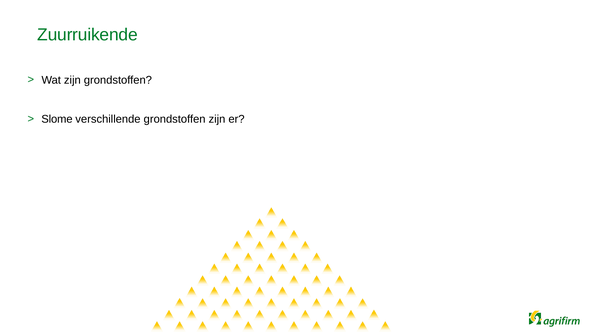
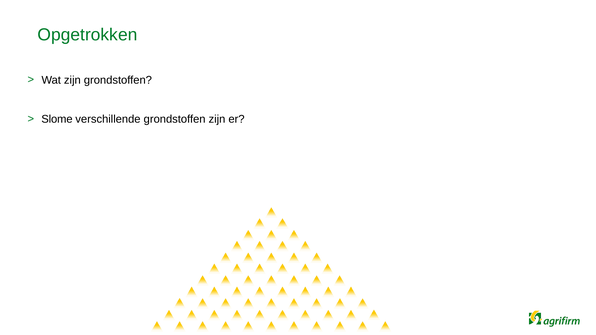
Zuurruikende: Zuurruikende -> Opgetrokken (87, 35)
